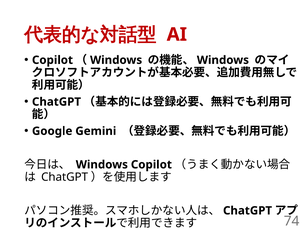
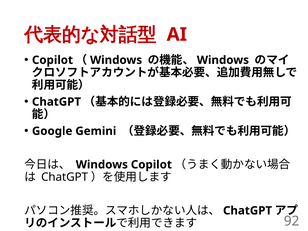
74: 74 -> 92 (292, 221)
